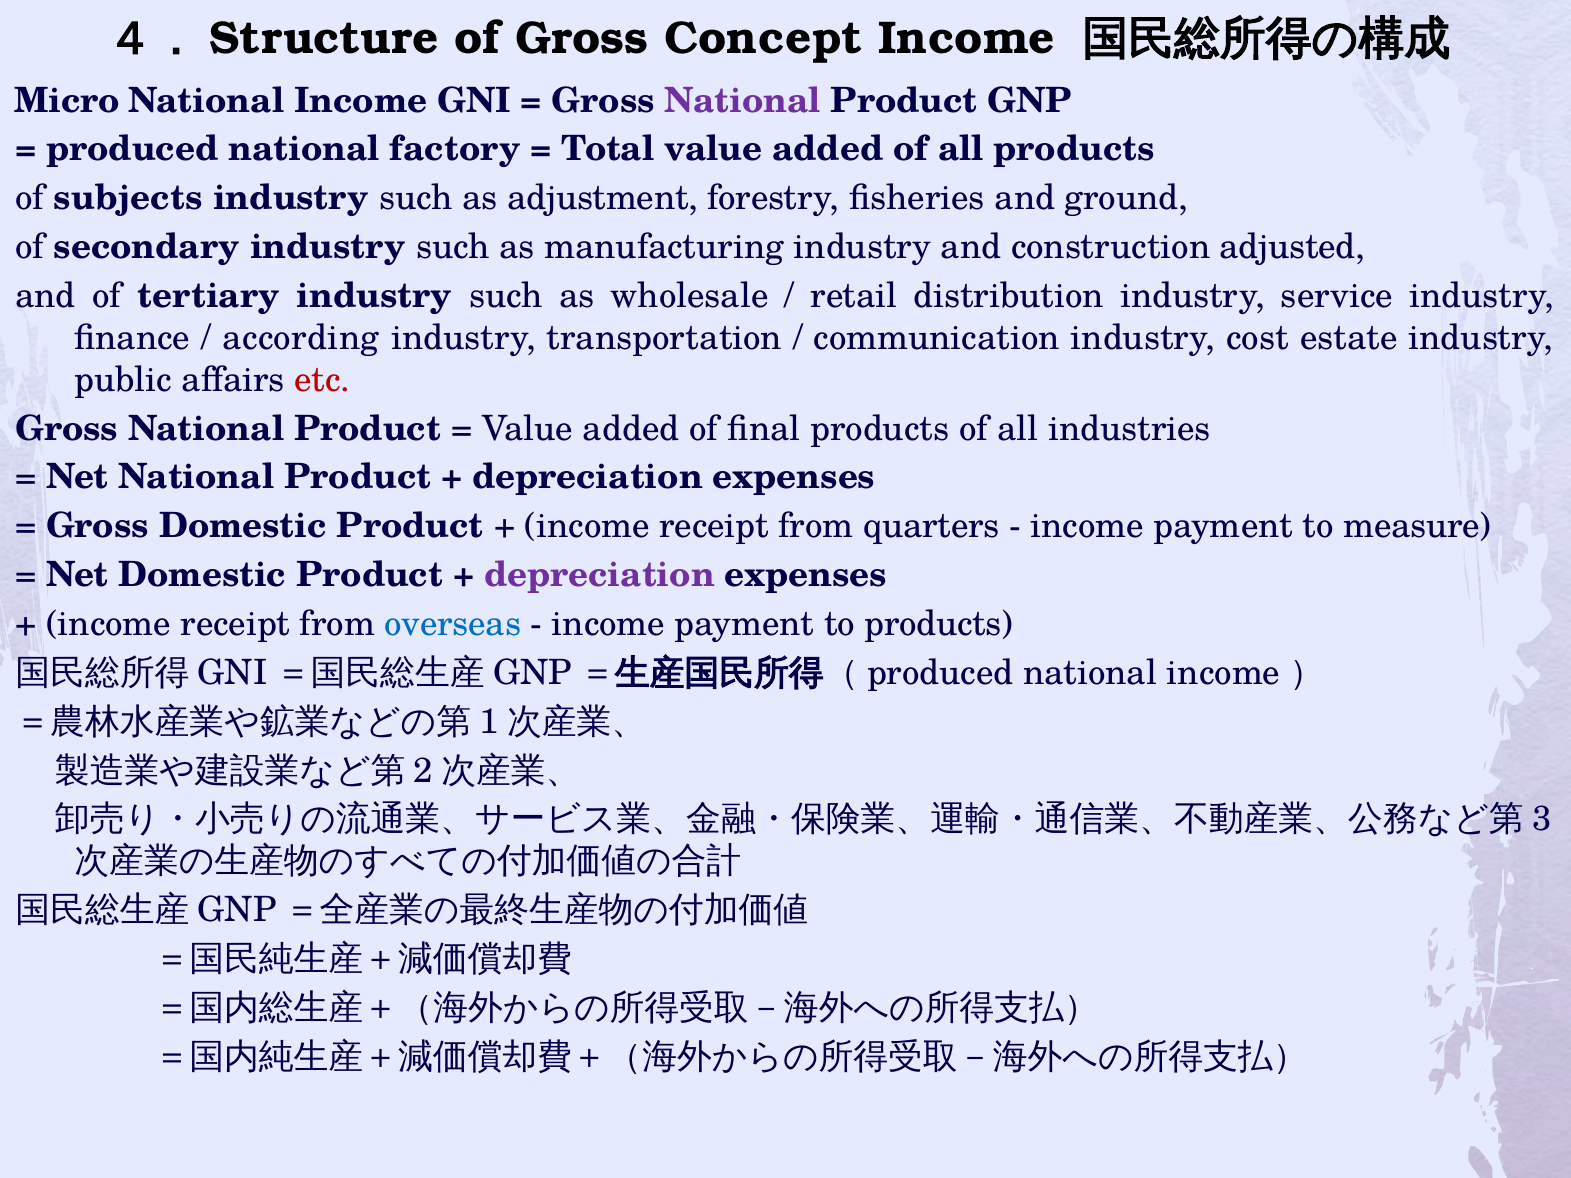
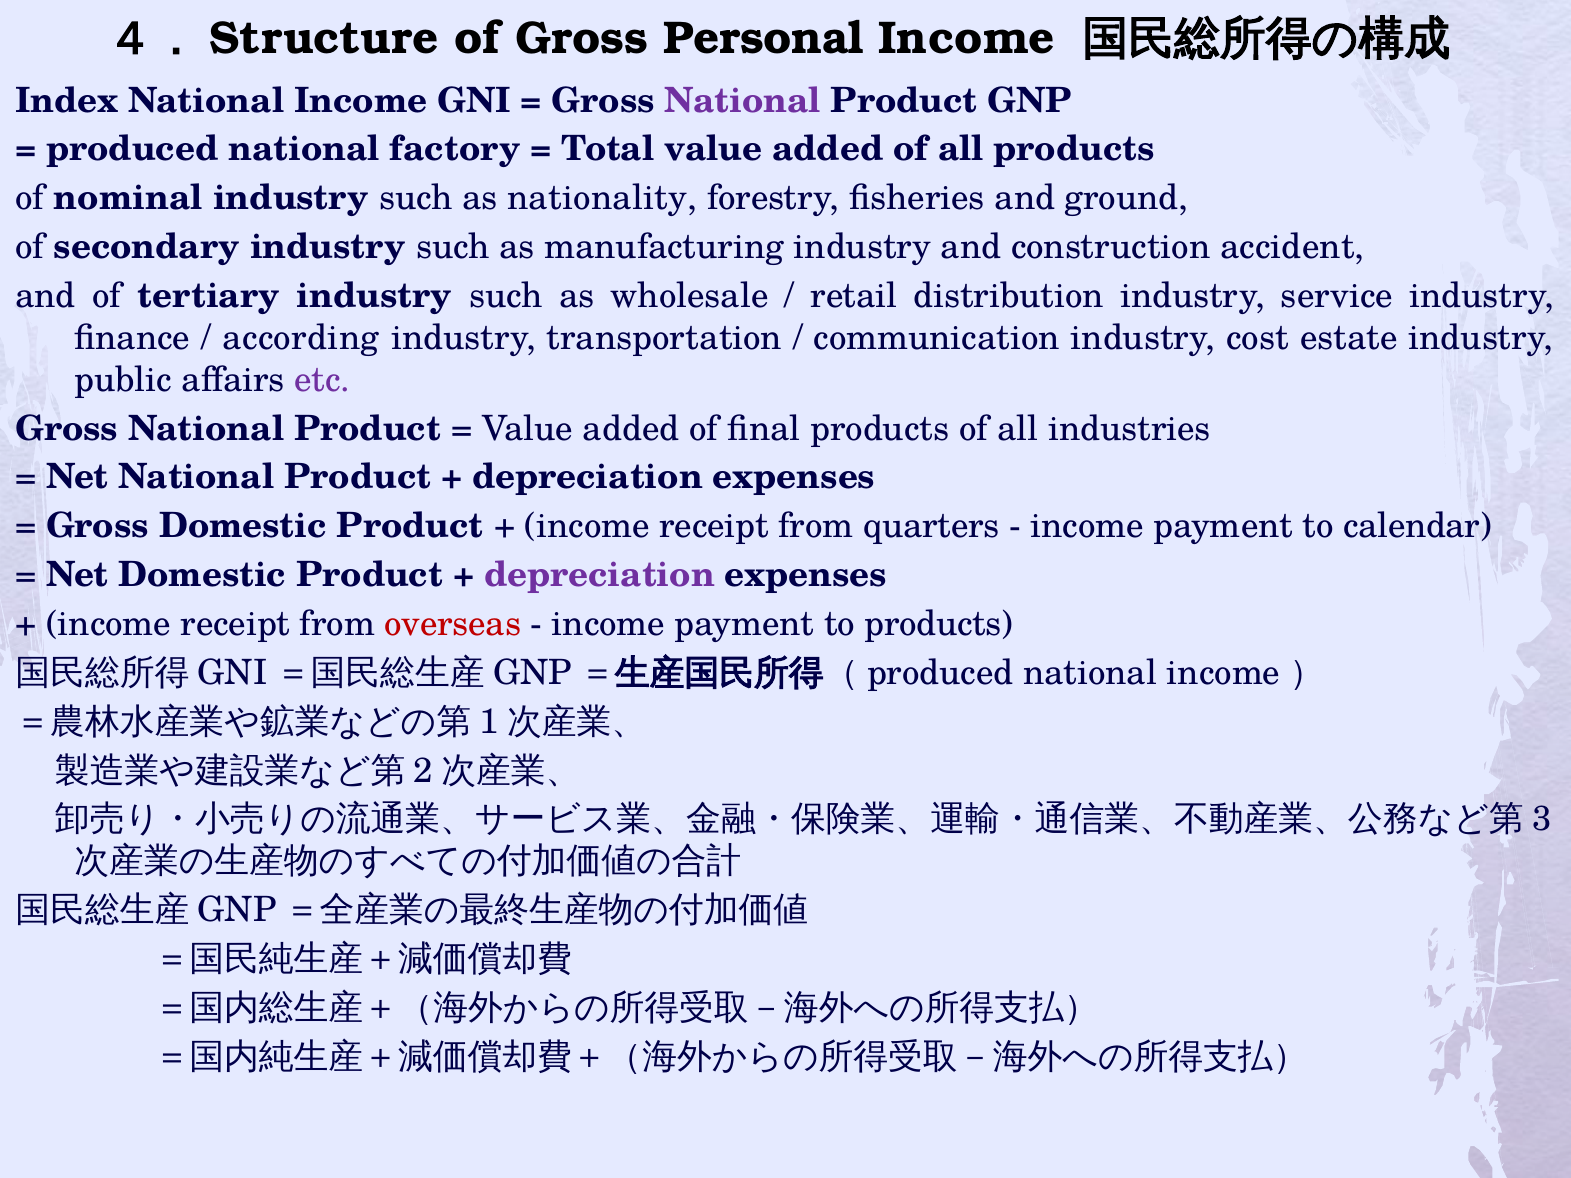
Concept: Concept -> Personal (764, 38)
Micro: Micro -> Index (67, 101)
subjects: subjects -> nominal (129, 198)
adjustment: adjustment -> nationality (602, 198)
adjusted: adjusted -> accident (1292, 247)
etc colour: red -> purple (322, 380)
measure: measure -> calendar (1418, 526)
overseas colour: blue -> red (453, 624)
